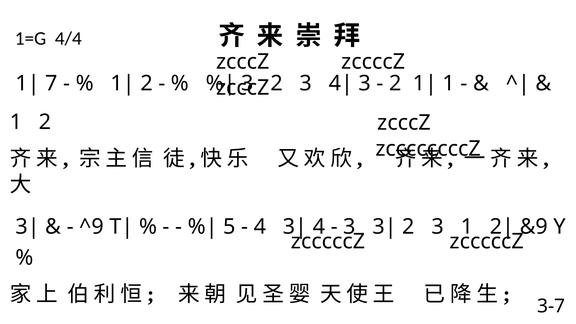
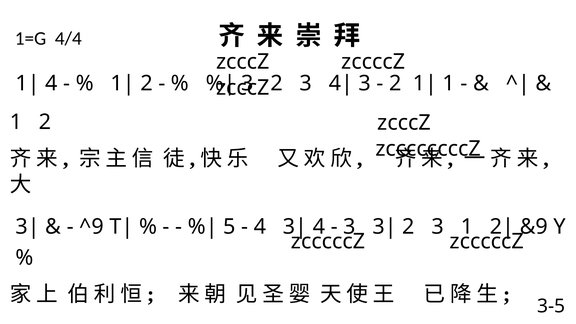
7: 7 -> 4 (51, 83)
3-7: 3-7 -> 3-5 (551, 306)
